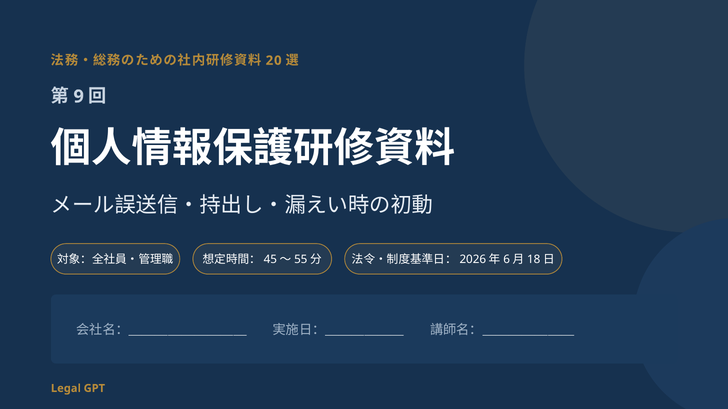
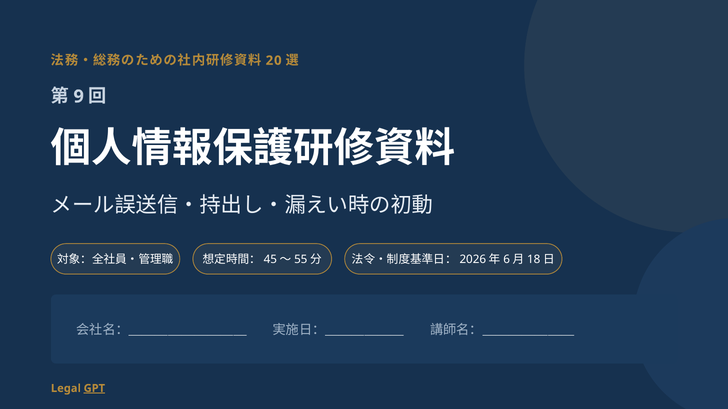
GPT underline: none -> present (94, 389)
